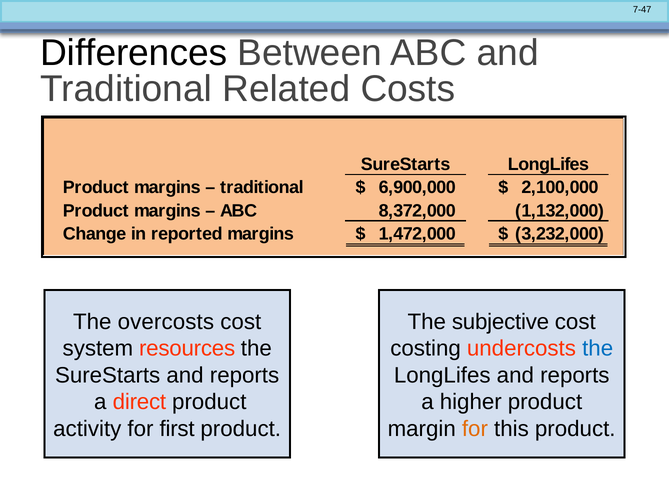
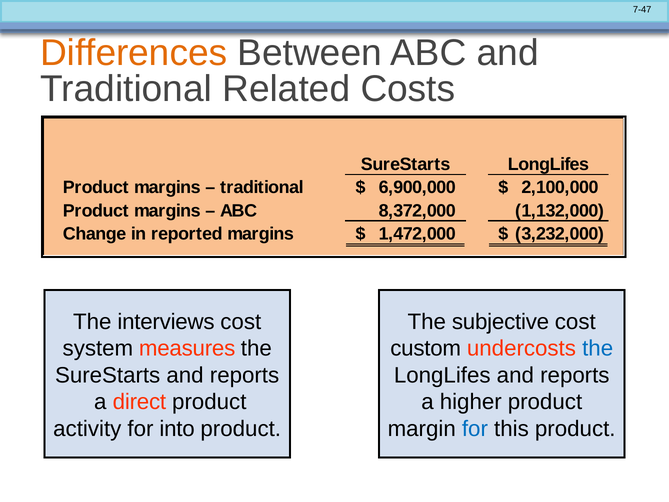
Differences colour: black -> orange (134, 53)
overcosts: overcosts -> interviews (166, 322)
resources: resources -> measures (187, 348)
costing: costing -> custom (426, 348)
first: first -> into (177, 429)
for colour: orange -> blue (475, 429)
